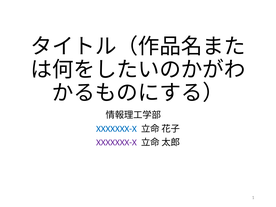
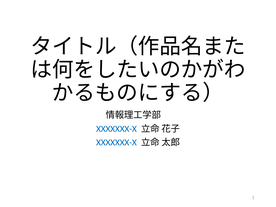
XXXXXXX-X colour: purple -> blue (116, 143)
